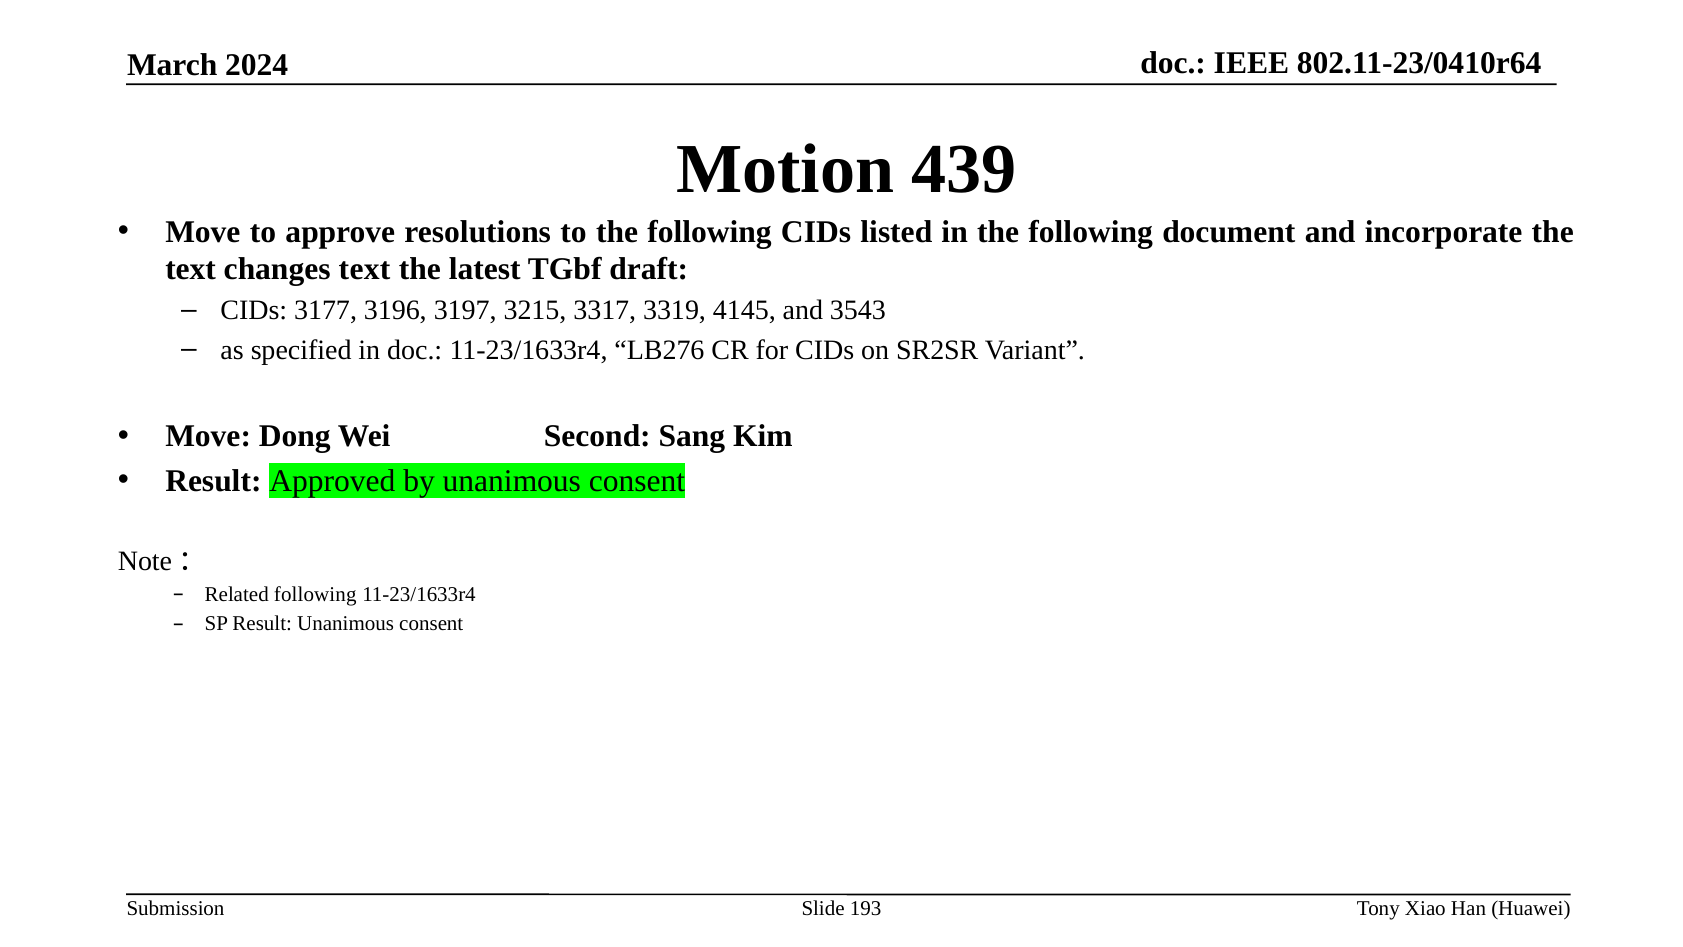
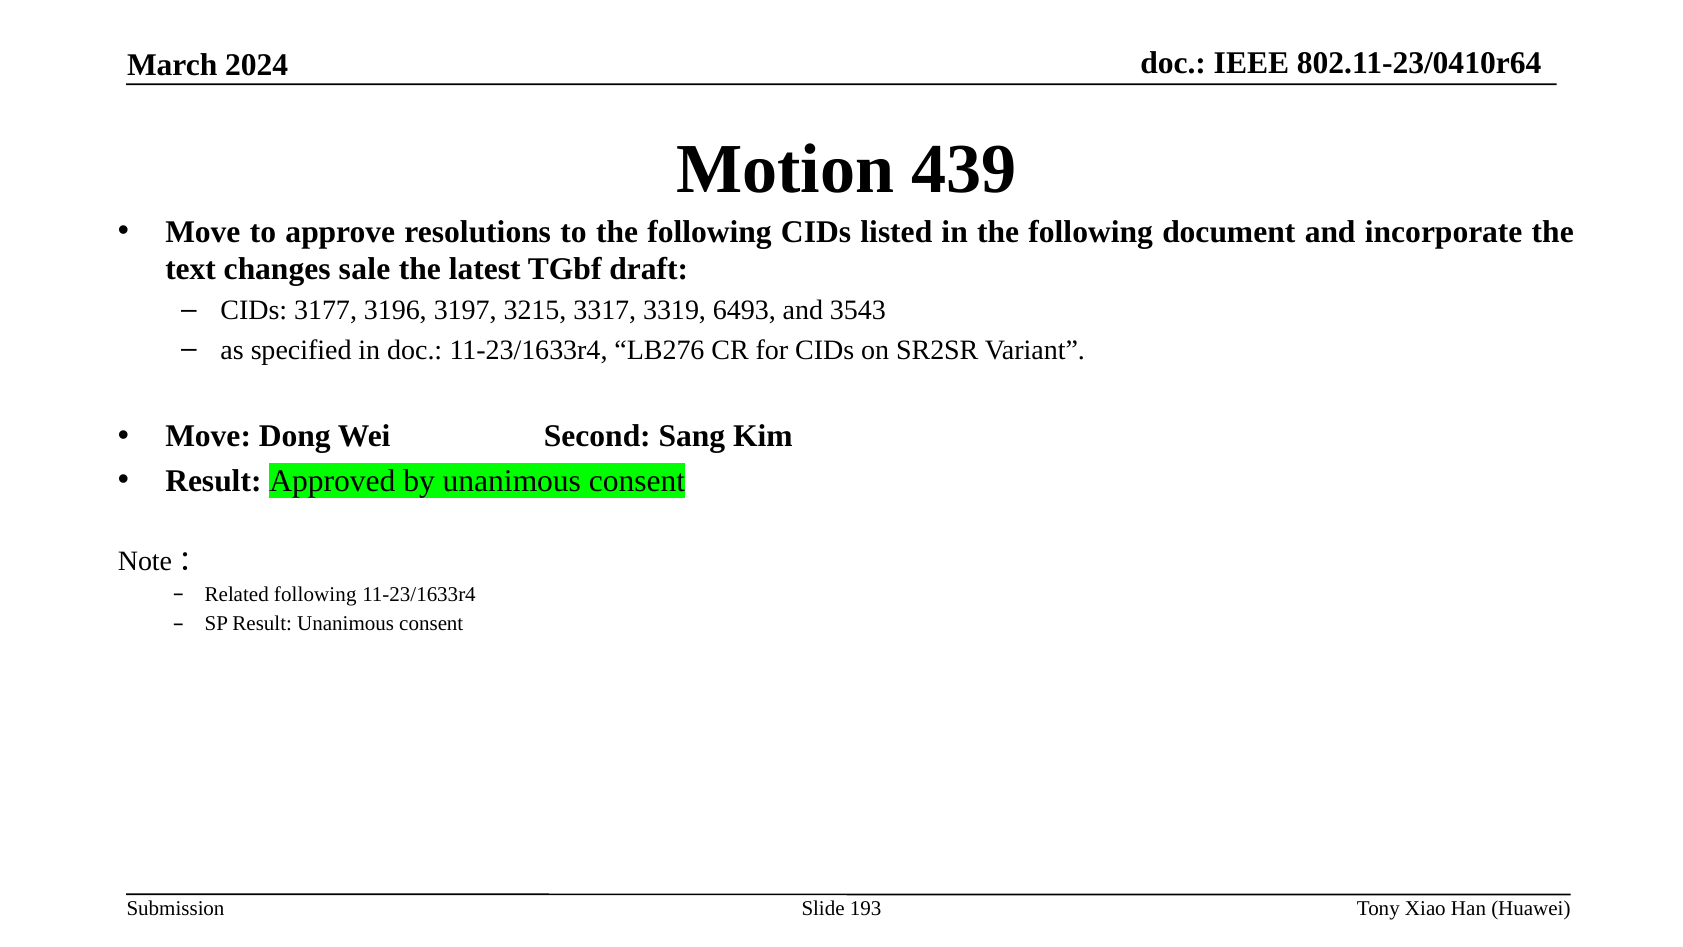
changes text: text -> sale (365, 269)
4145: 4145 -> 6493 (744, 311)
